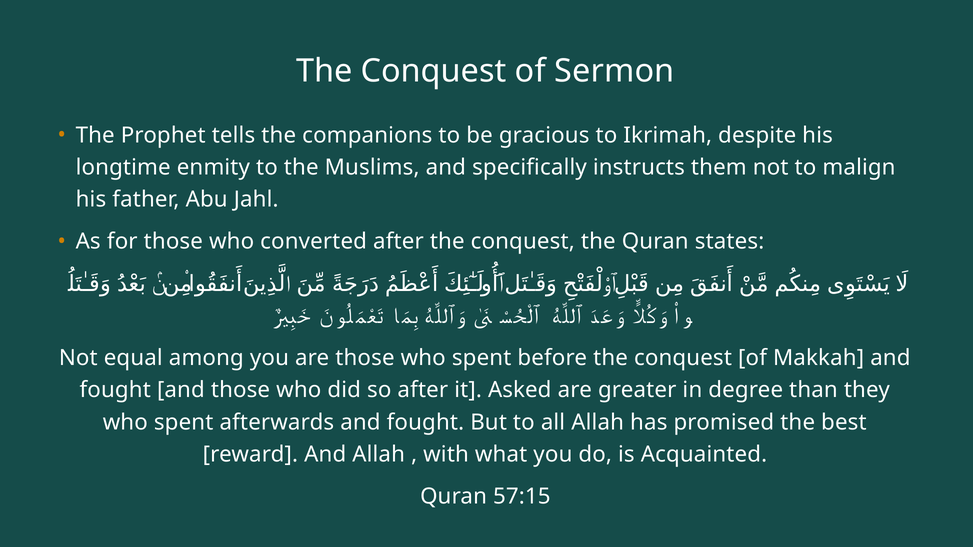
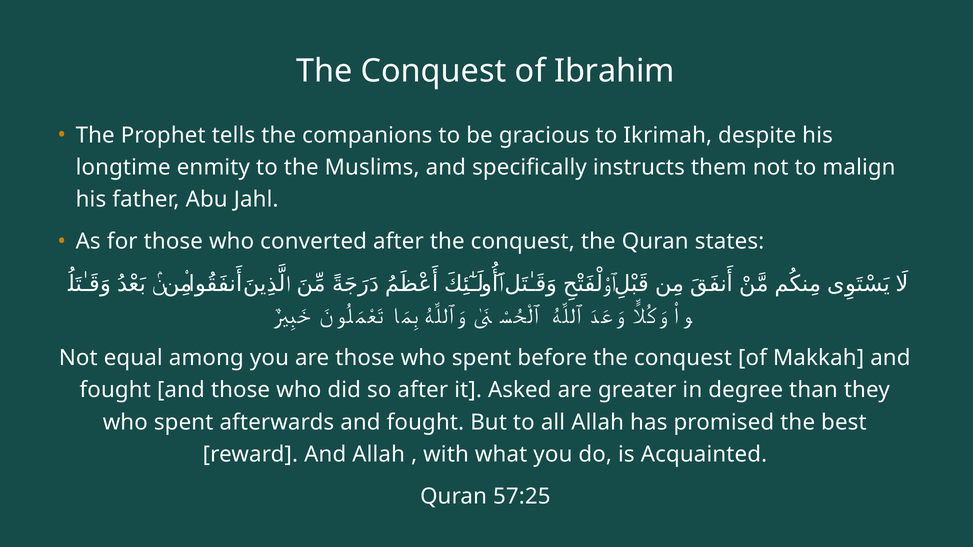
Sermon: Sermon -> Ibrahim (614, 71)
57:15: 57:15 -> 57:25 (522, 497)
